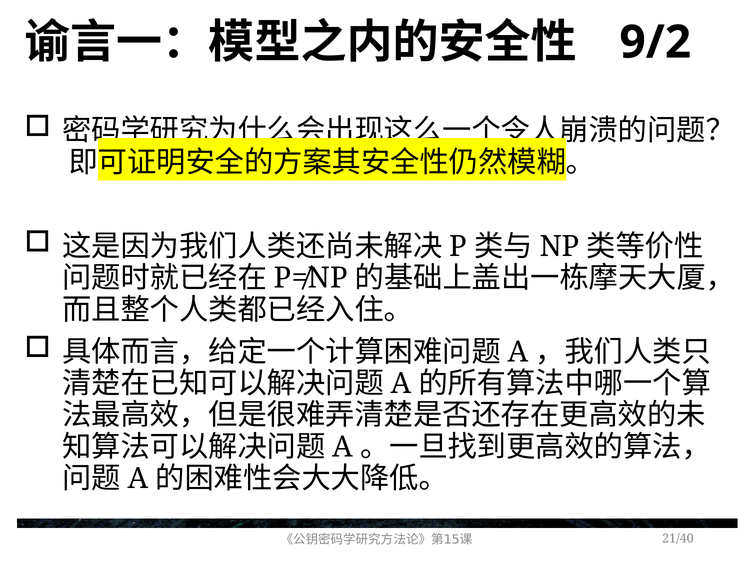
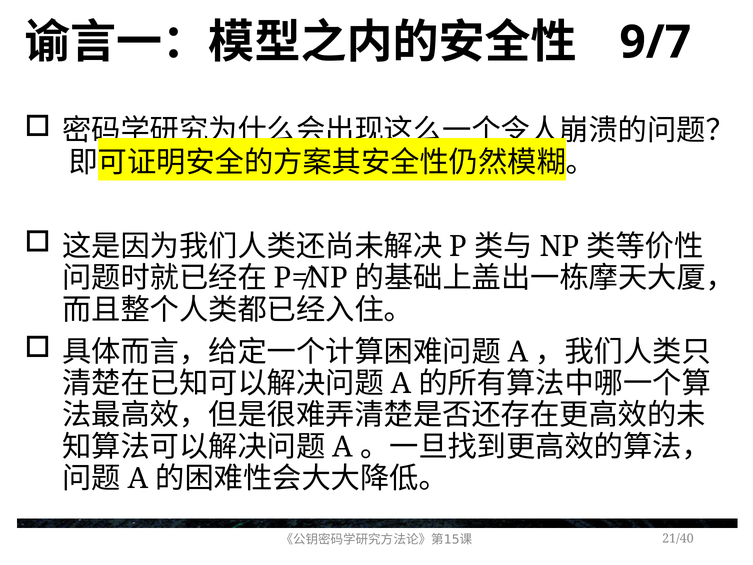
9/2: 9/2 -> 9/7 (655, 42)
